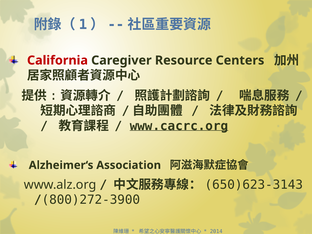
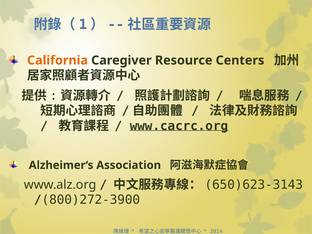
California colour: red -> orange (57, 60)
